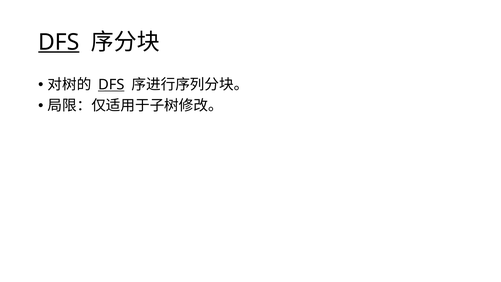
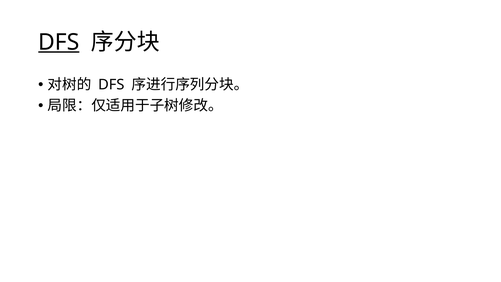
DFS underline: present -> none (111, 85)
